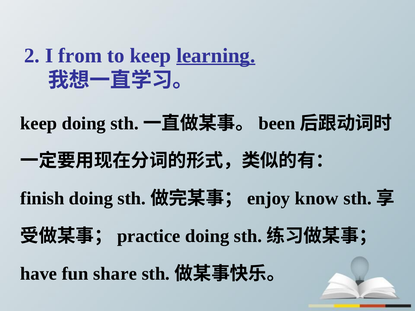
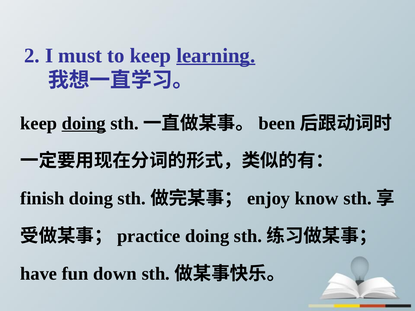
from: from -> must (80, 56)
doing underline: none -> present (84, 123)
share: share -> down (115, 274)
